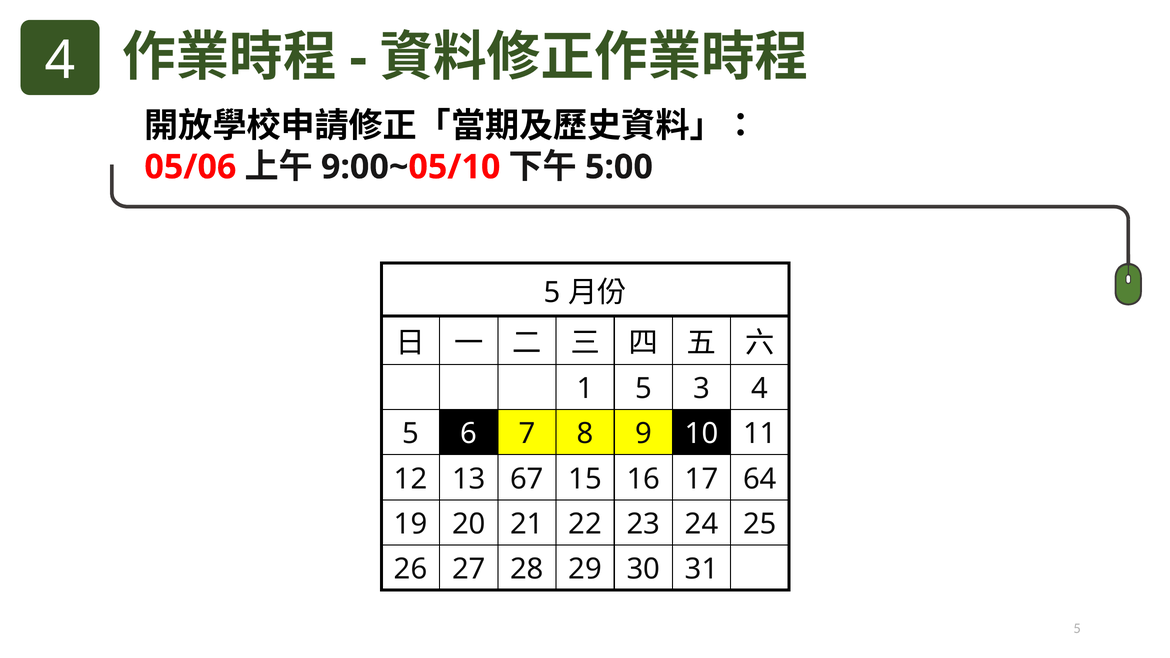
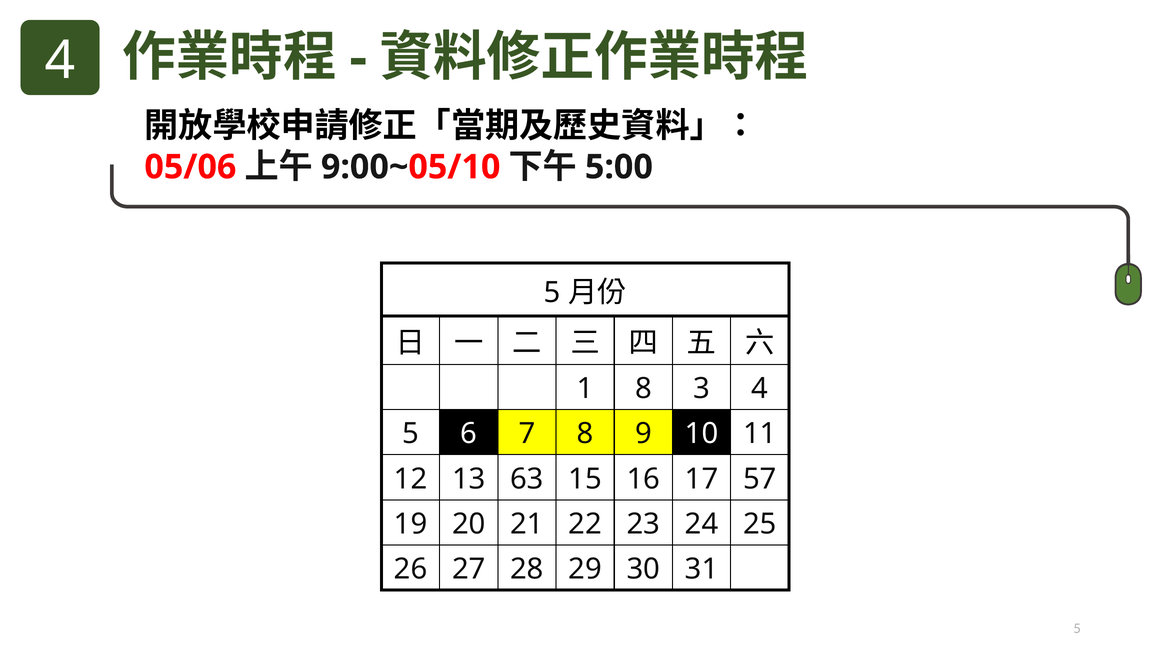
1 5: 5 -> 8 (643, 389)
67: 67 -> 63 (527, 479)
64: 64 -> 57 (760, 479)
